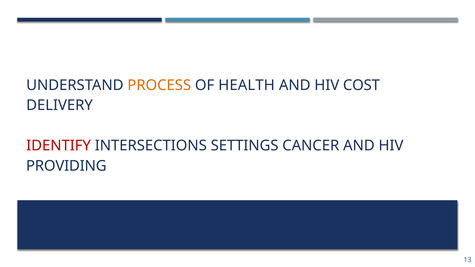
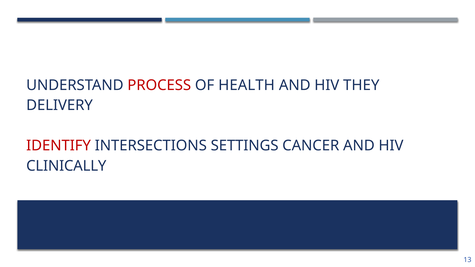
PROCESS colour: orange -> red (159, 85)
COST: COST -> THEY (361, 85)
PROVIDING: PROVIDING -> CLINICALLY (66, 166)
